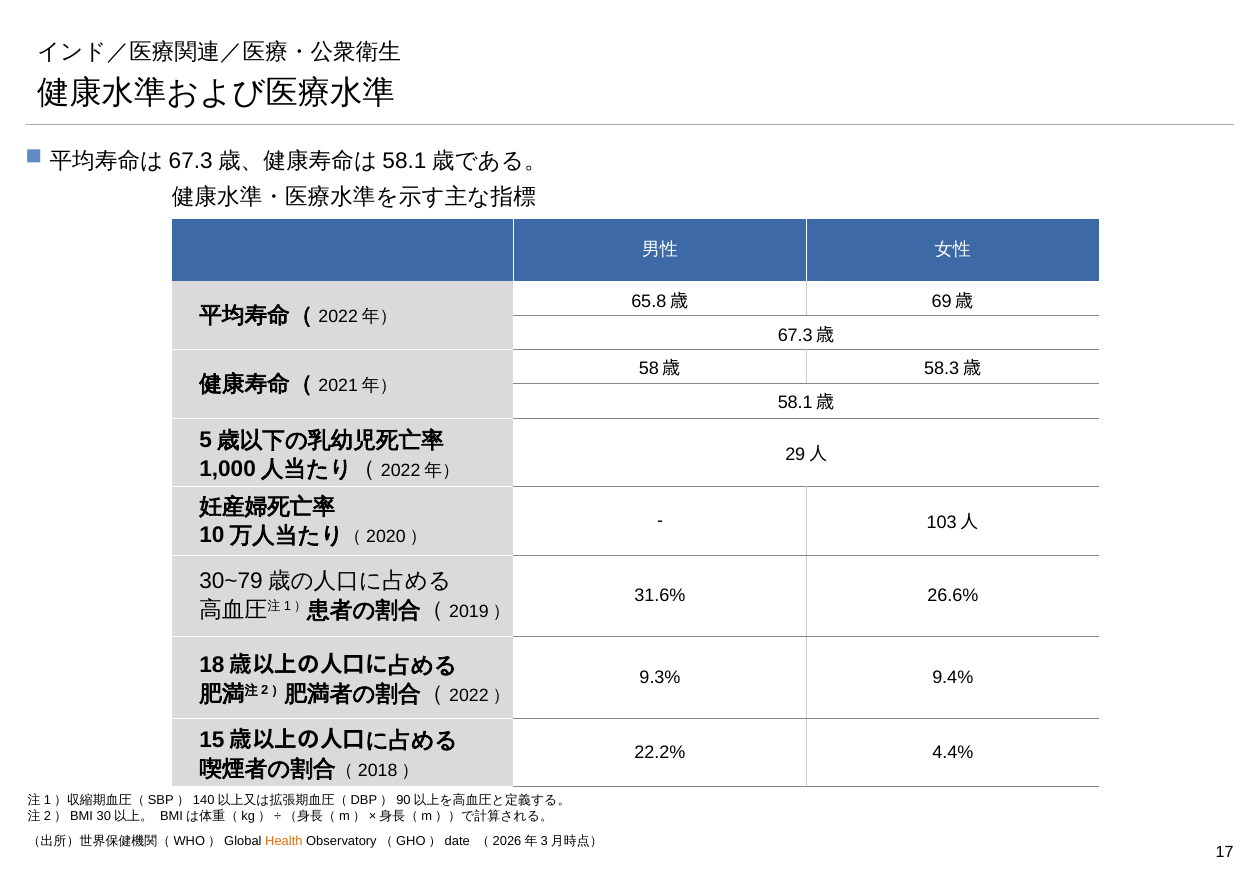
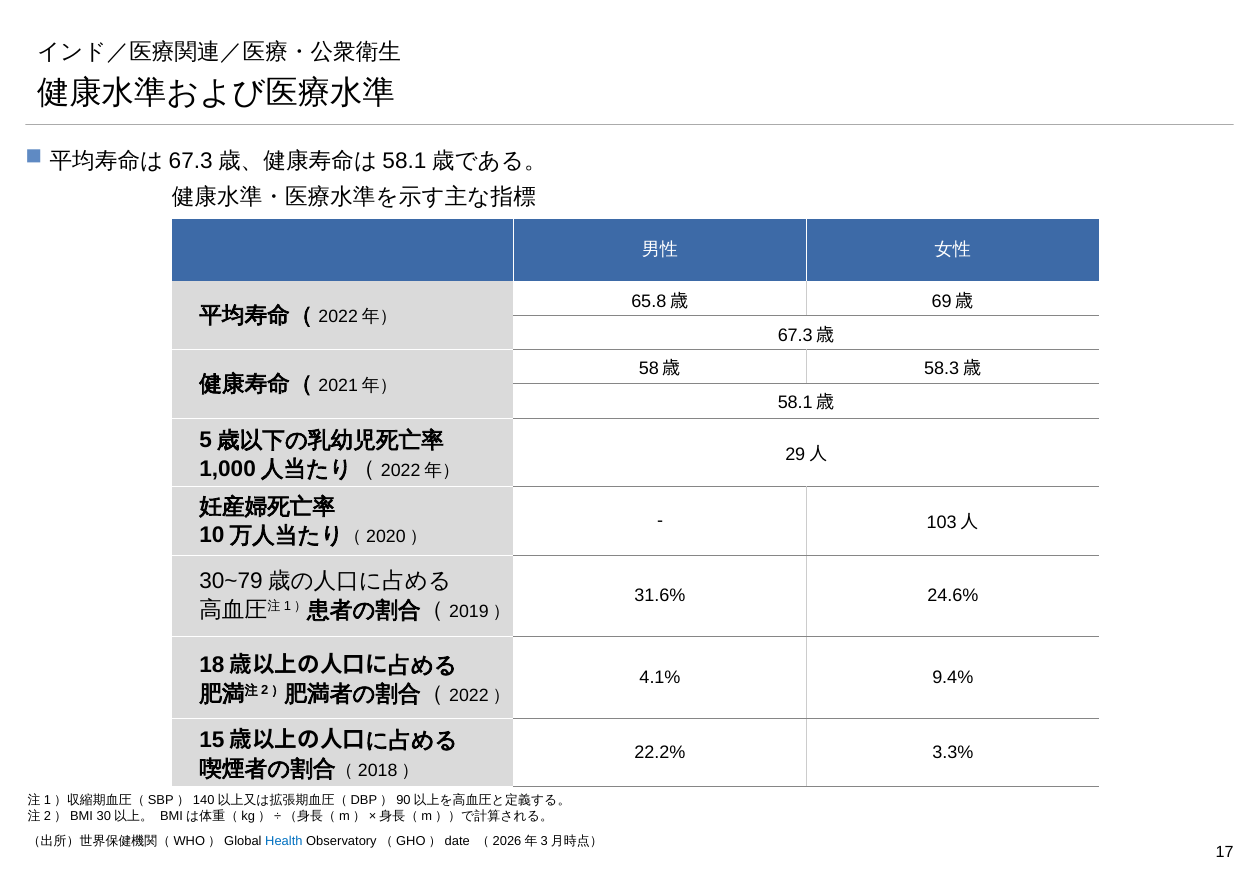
26.6%: 26.6% -> 24.6% (953, 596)
9.3%: 9.3% -> 4.1% (660, 678)
4.4%: 4.4% -> 3.3% (953, 753)
Health colour: orange -> blue (284, 841)
